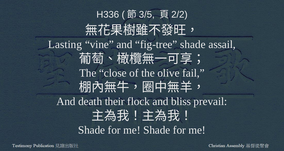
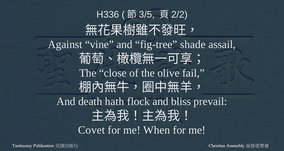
Lasting: Lasting -> Against (65, 44)
their: their -> hath (115, 101)
Shade: Shade -> Covet (92, 130)
me Shade: Shade -> When (157, 130)
